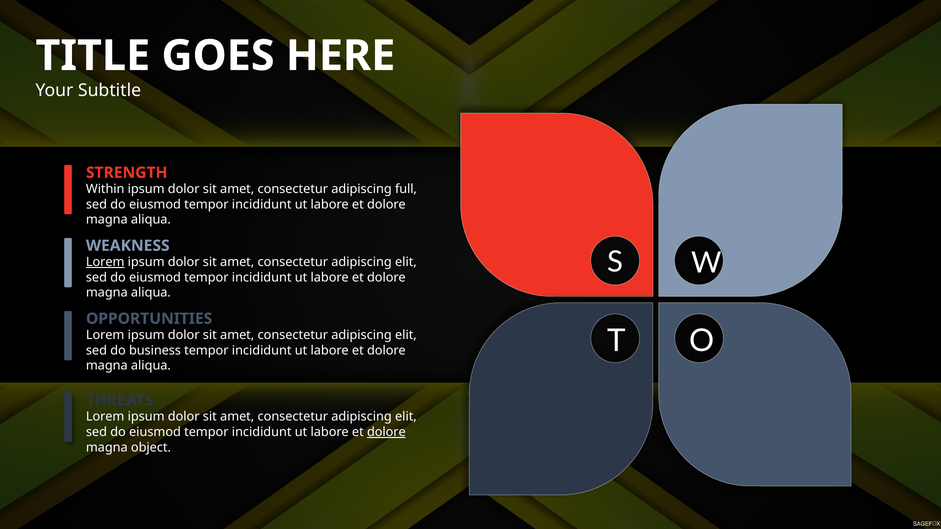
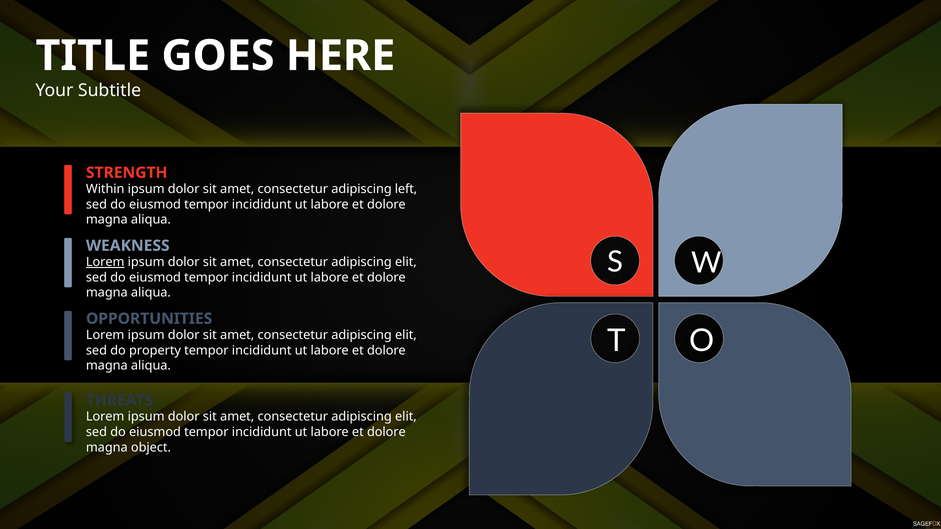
full: full -> left (406, 189)
business: business -> property (155, 351)
dolore underline: present -> none (386, 432)
